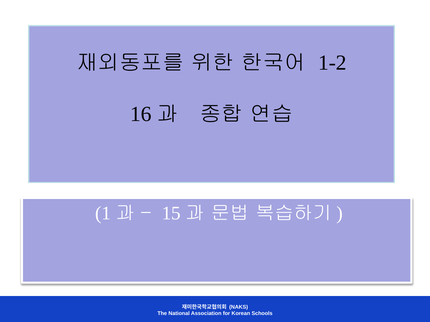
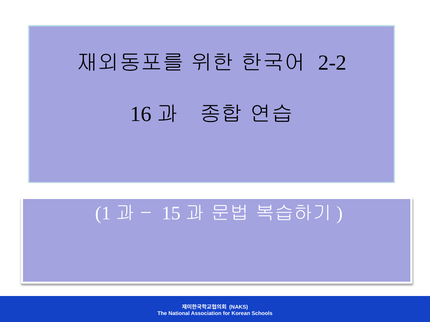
1-2: 1-2 -> 2-2 (332, 63)
